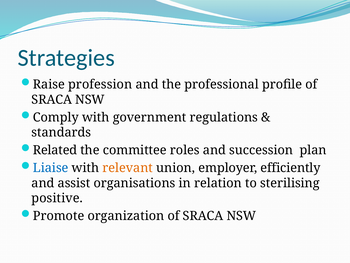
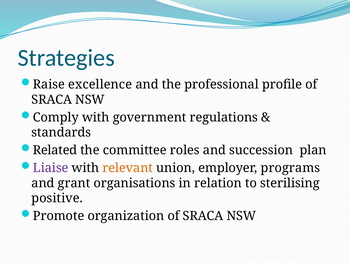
profession: profession -> excellence (100, 84)
Liaise colour: blue -> purple (51, 168)
efficiently: efficiently -> programs (290, 168)
assist: assist -> grant (74, 183)
